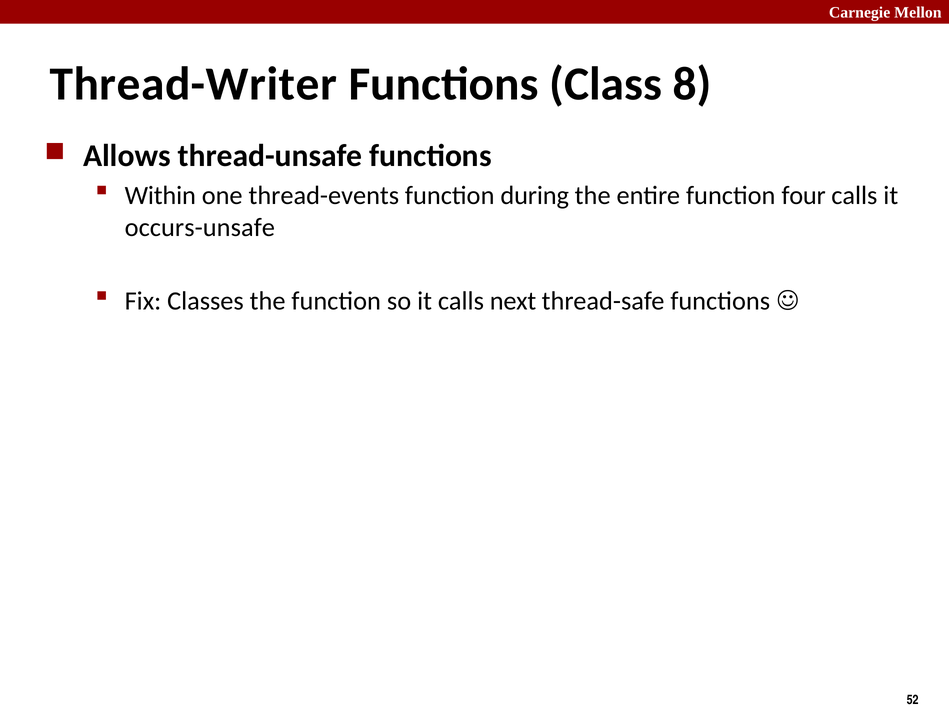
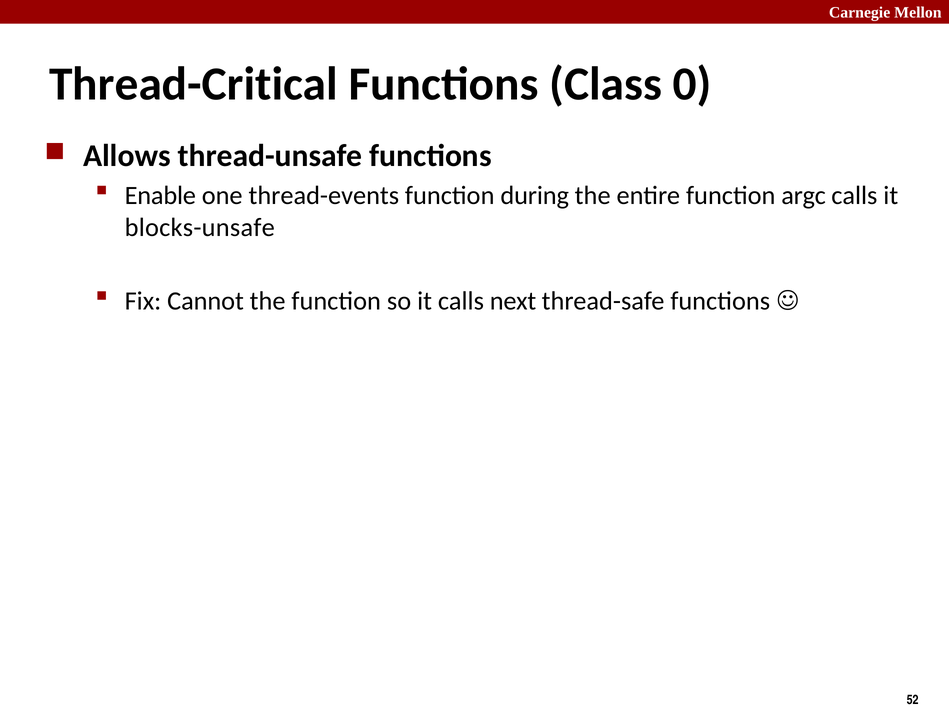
Thread-Writer: Thread-Writer -> Thread-Critical (193, 84)
8: 8 -> 0 (692, 84)
Within: Within -> Enable (160, 196)
four: four -> argc (804, 196)
occurs-unsafe: occurs-unsafe -> blocks-unsafe (200, 227)
Classes: Classes -> Cannot (206, 301)
